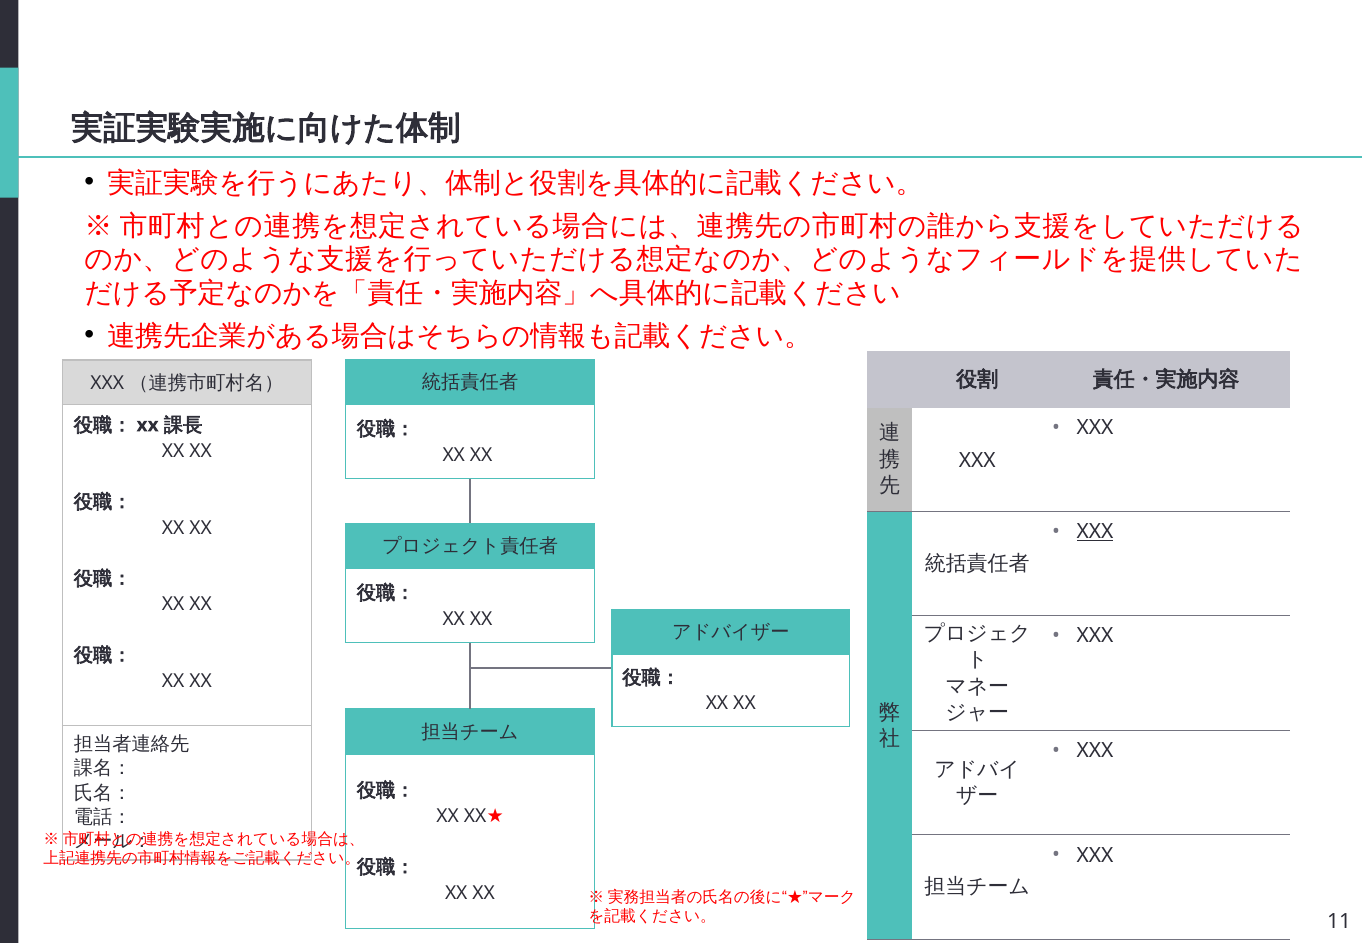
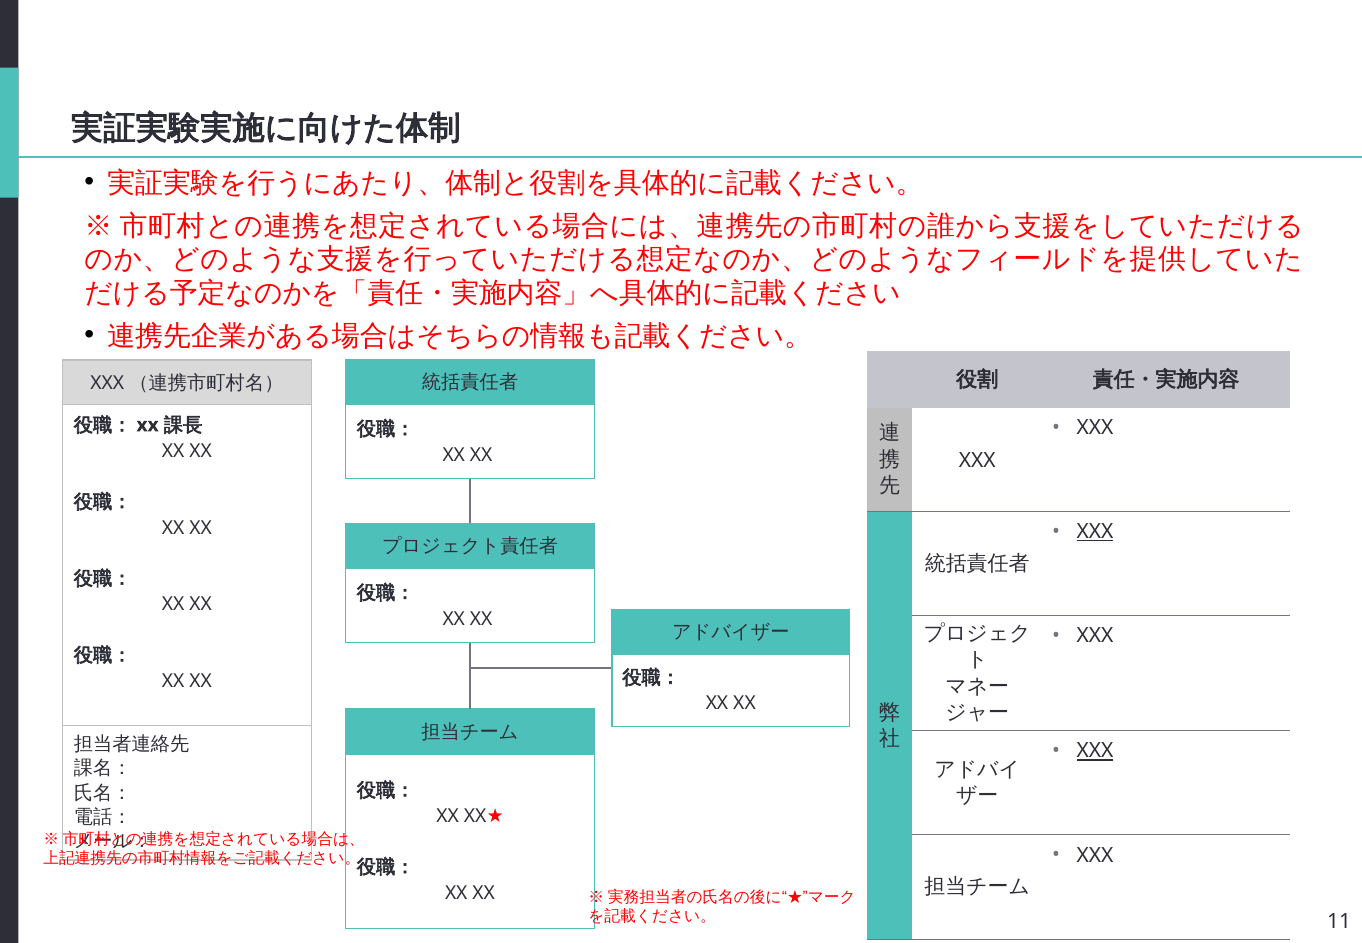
XXX underline: none -> present (1095, 751)
